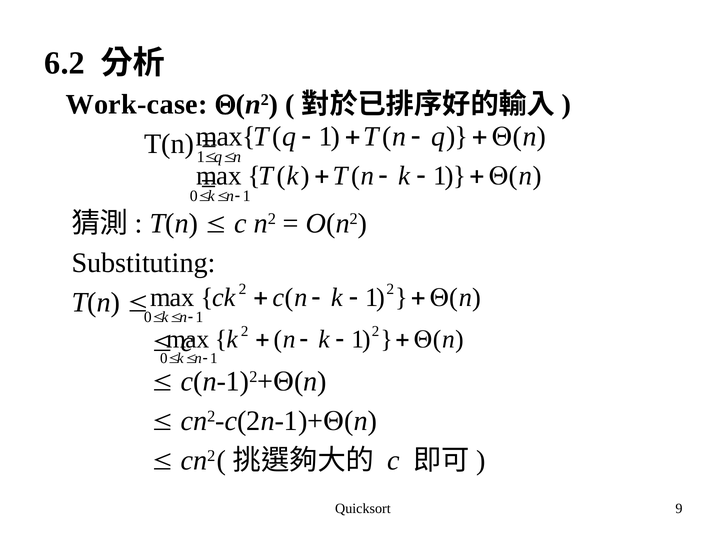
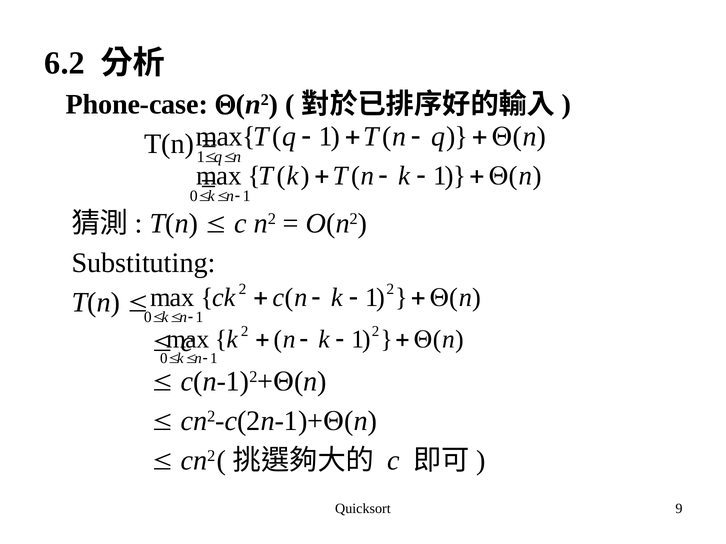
Work-case: Work-case -> Phone-case (137, 105)
